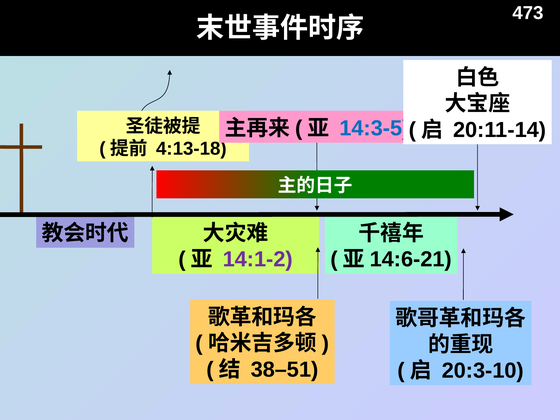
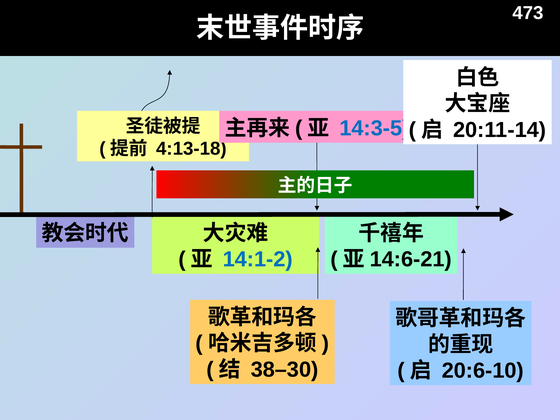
14:1-2 colour: purple -> blue (258, 259)
38–51: 38–51 -> 38–30 (285, 370)
20:3-10: 20:3-10 -> 20:6-10 (483, 371)
